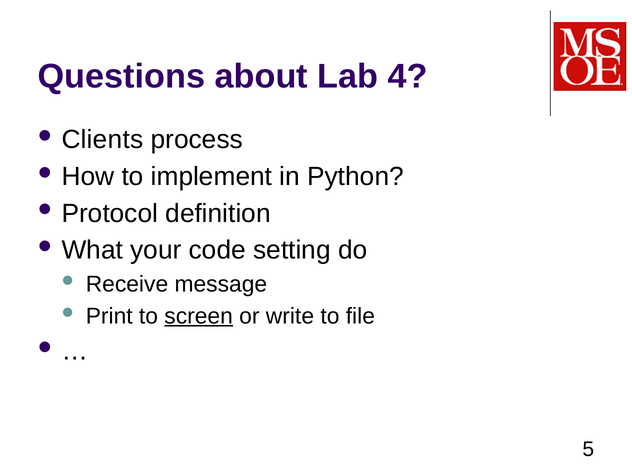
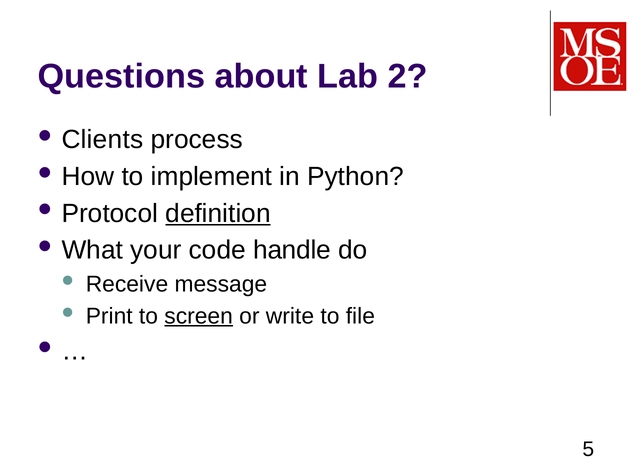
4: 4 -> 2 (408, 77)
definition underline: none -> present (218, 213)
setting: setting -> handle (292, 250)
